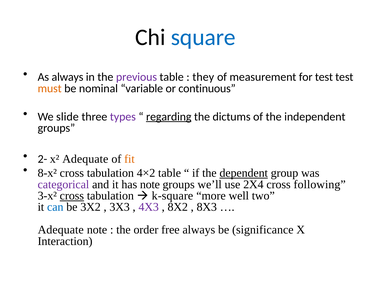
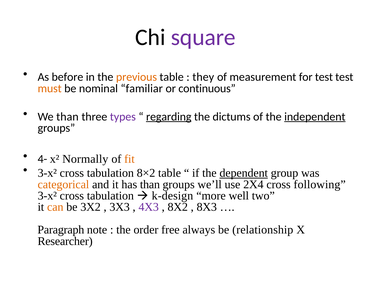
square colour: blue -> purple (203, 37)
As always: always -> before (67, 77)
previous colour: purple -> orange (137, 77)
variable: variable -> familiar (142, 88)
We slide: slide -> than (67, 116)
independent underline: none -> present (315, 116)
2-: 2- -> 4- (42, 159)
x² Adequate: Adequate -> Normally (85, 159)
8-x²: 8-x² -> 3-x² (47, 173)
4×2: 4×2 -> 8×2 (146, 173)
categorical colour: purple -> orange (63, 184)
has note: note -> than (150, 184)
cross underline: present -> none (72, 195)
k-square: k-square -> k-design (172, 195)
can colour: blue -> orange (55, 207)
Adequate: Adequate -> Paragraph (61, 229)
significance: significance -> relationship (263, 229)
Interaction: Interaction -> Researcher (65, 241)
